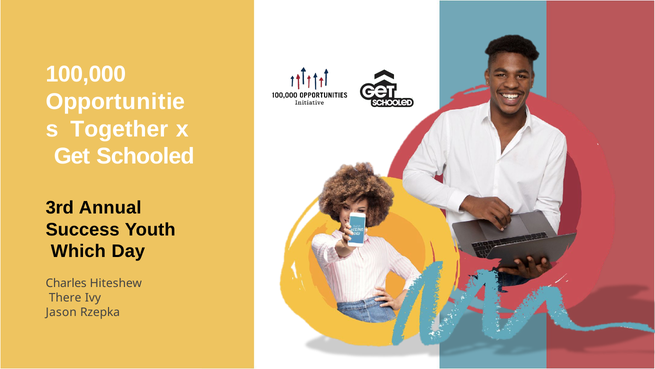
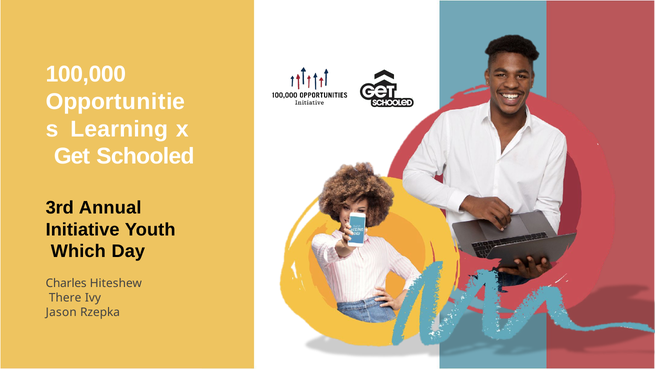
Together: Together -> Learning (119, 129)
Success: Success -> Initiative (83, 229)
